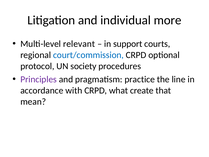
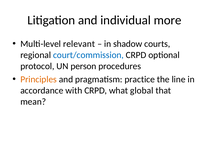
support: support -> shadow (128, 44)
society: society -> person (83, 66)
Principles colour: purple -> orange (39, 79)
create: create -> global (142, 90)
